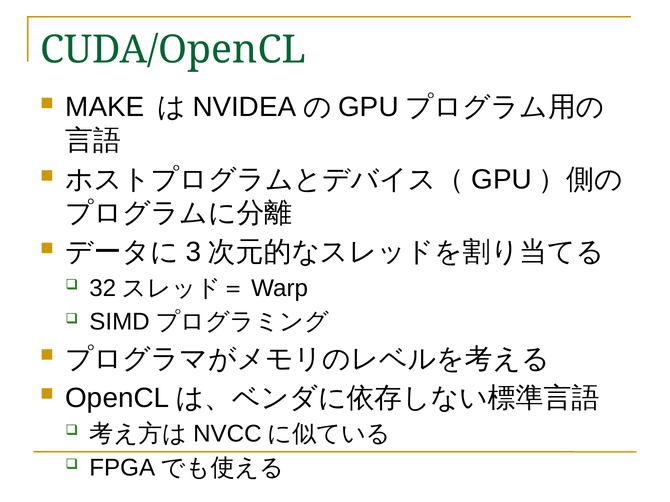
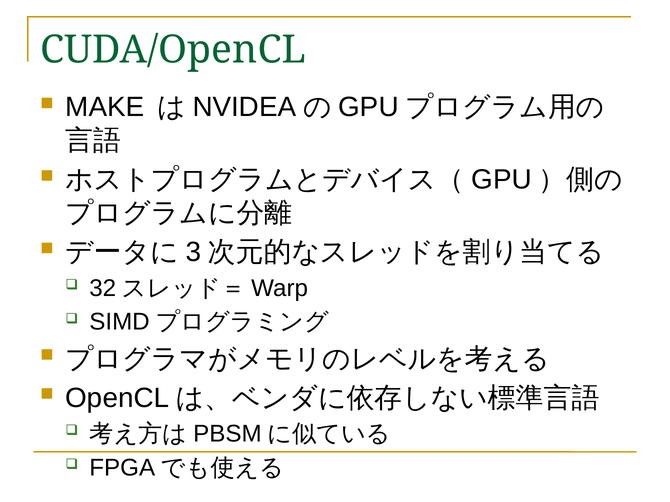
NVCC: NVCC -> PBSM (227, 434)
